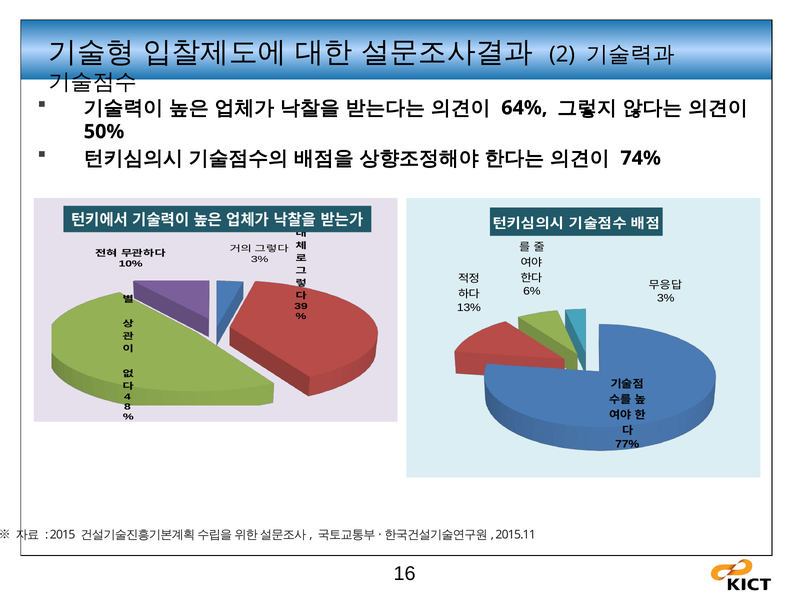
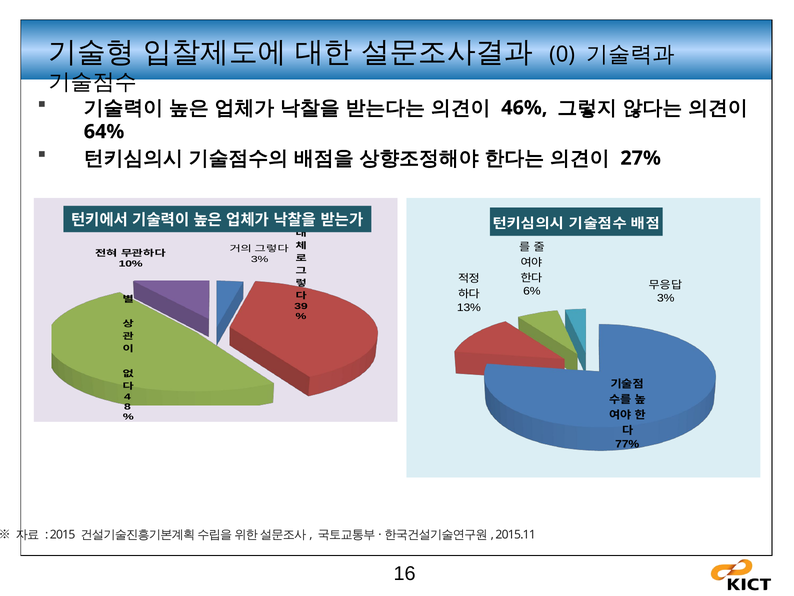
2: 2 -> 0 (562, 54)
64%: 64% -> 46% (524, 108)
50%: 50% -> 64% (104, 132)
74%: 74% -> 27% (641, 158)
